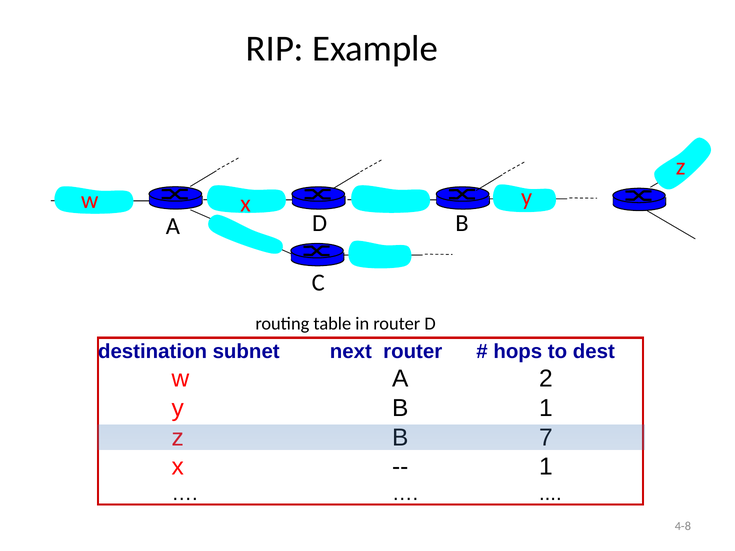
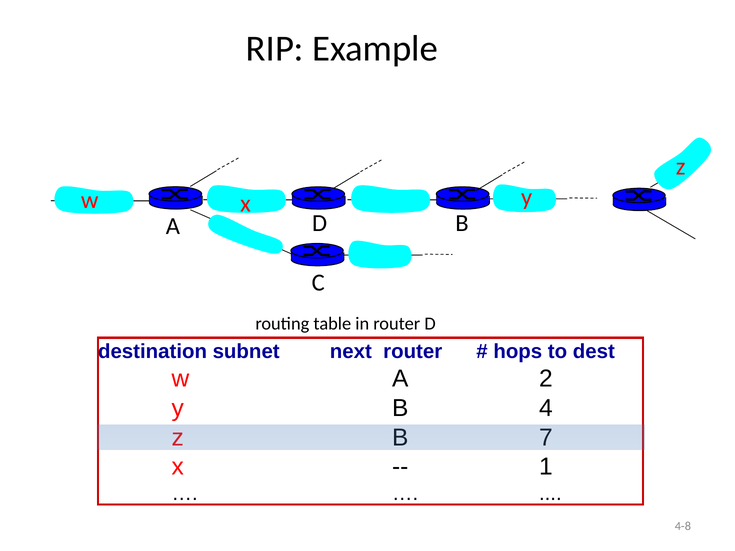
B 1: 1 -> 4 (546, 408)
